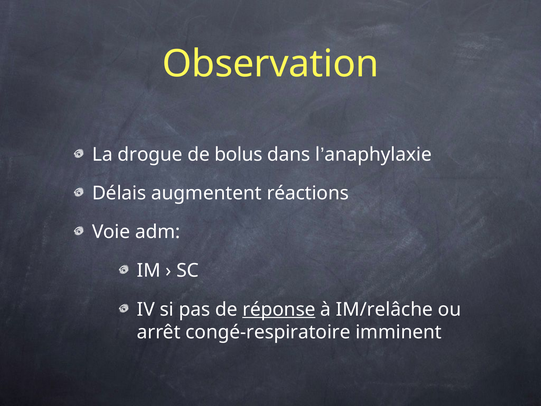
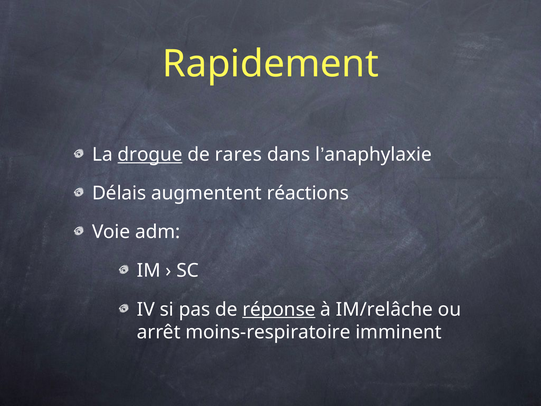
Observation: Observation -> Rapidement (270, 64)
drogue underline: none -> present (150, 155)
bolus: bolus -> rares (238, 155)
congé-respiratoire: congé-respiratoire -> moins-respiratoire (268, 332)
